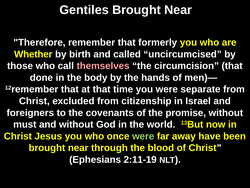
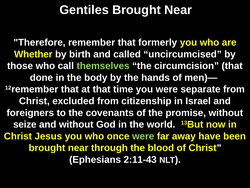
themselves colour: pink -> light green (103, 66)
must: must -> seize (25, 124)
2:11-19: 2:11-19 -> 2:11-43 (140, 159)
